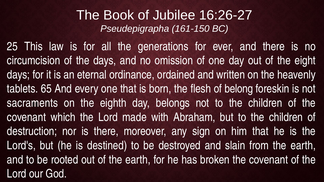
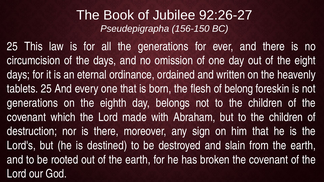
16:26-27: 16:26-27 -> 92:26-27 (226, 15)
161-150: 161-150 -> 156-150 (191, 29)
tablets 65: 65 -> 25 (46, 89)
sacraments: sacraments -> generations (33, 103)
